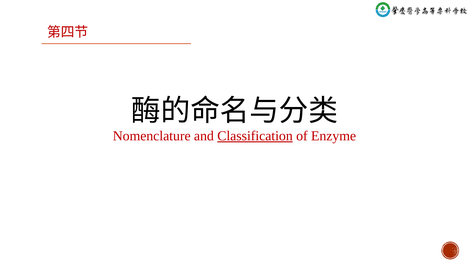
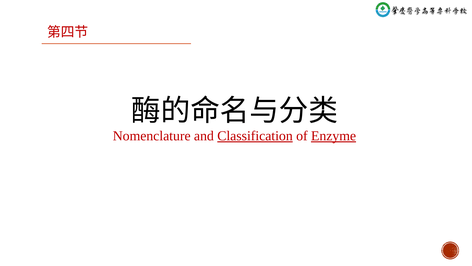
Enzyme underline: none -> present (334, 136)
